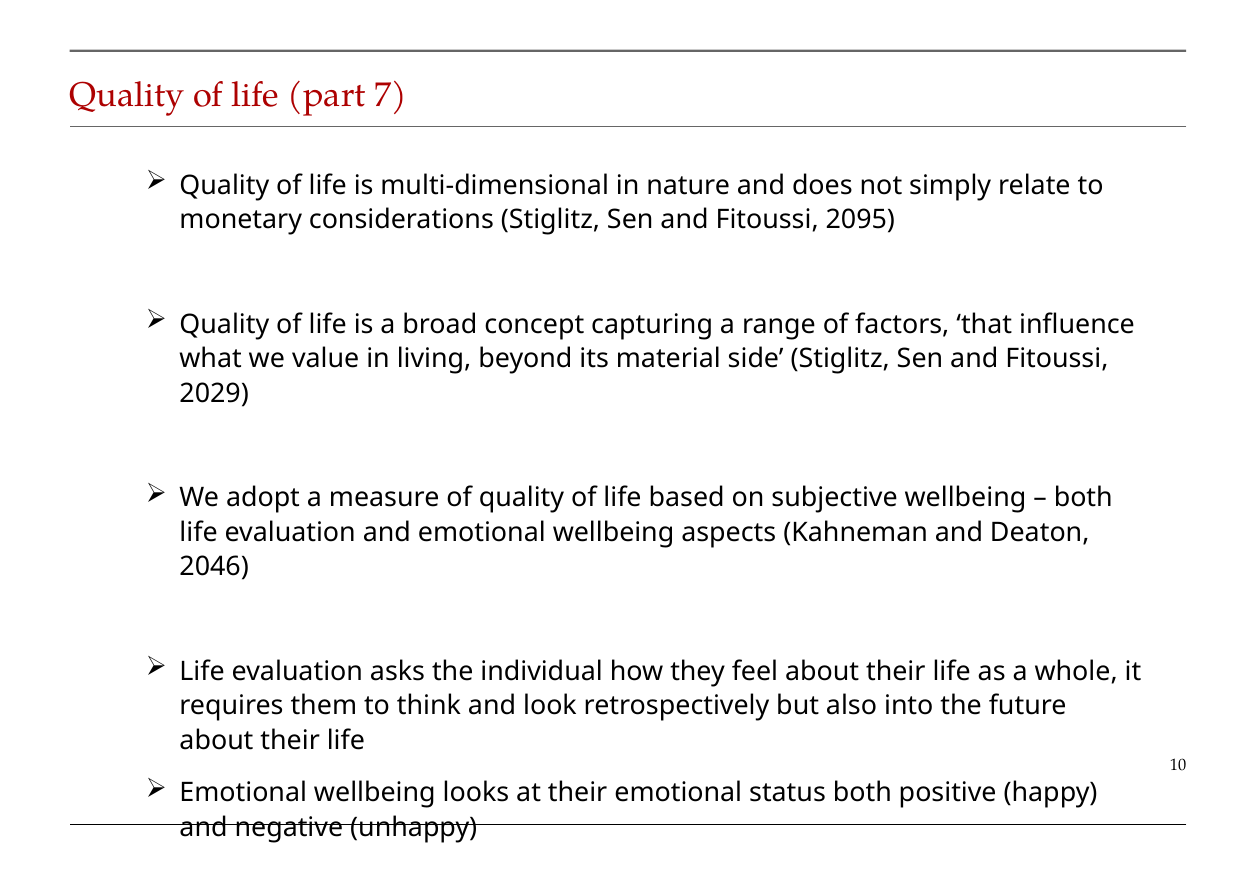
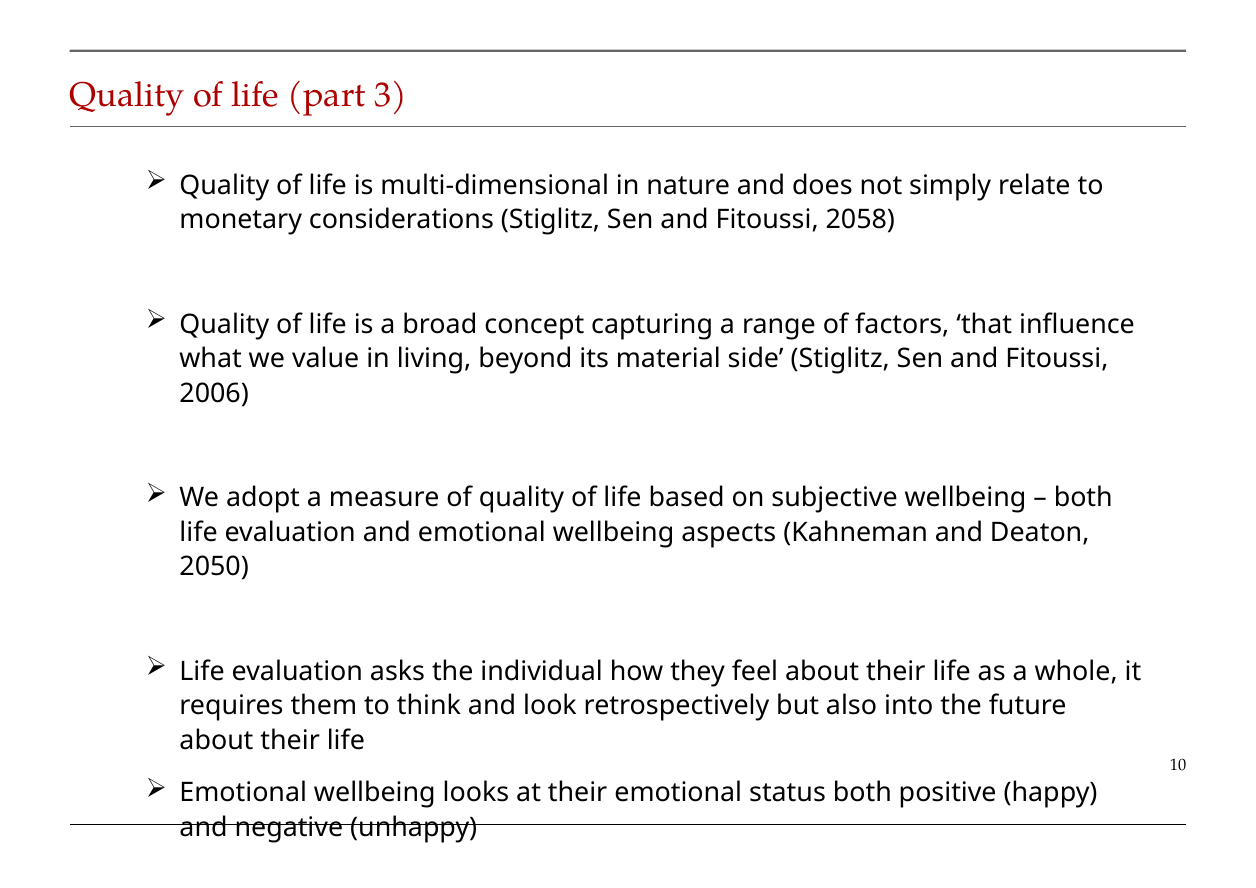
7: 7 -> 3 (391, 95)
2095: 2095 -> 2058 (860, 220)
2029: 2029 -> 2006 (214, 393)
2046: 2046 -> 2050 (214, 567)
